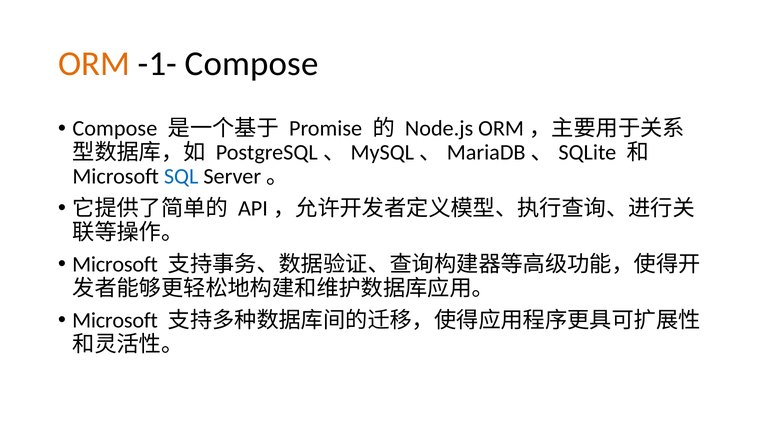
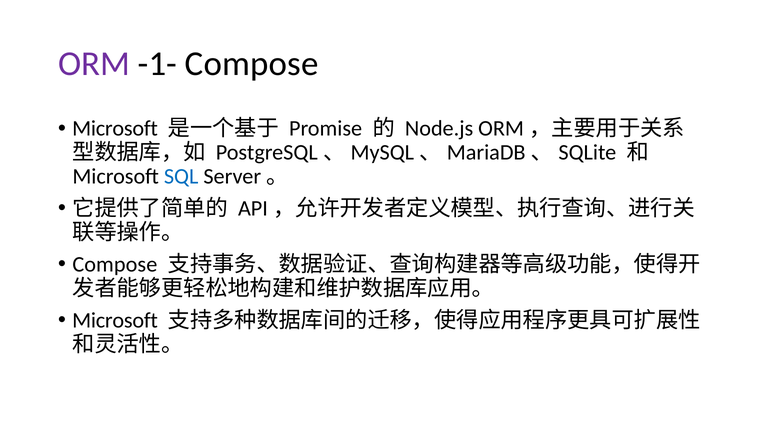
ORM colour: orange -> purple (94, 64)
Compose: Compose -> Microsoft (115, 129)
Microsoft: Microsoft -> Compose (115, 265)
